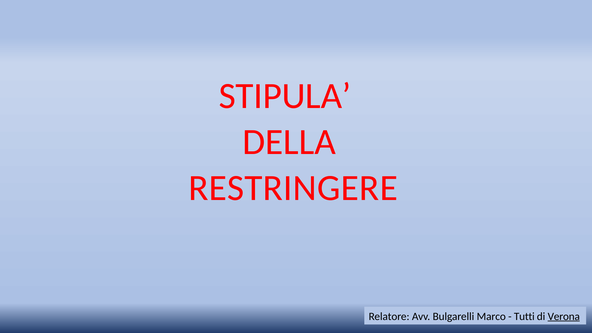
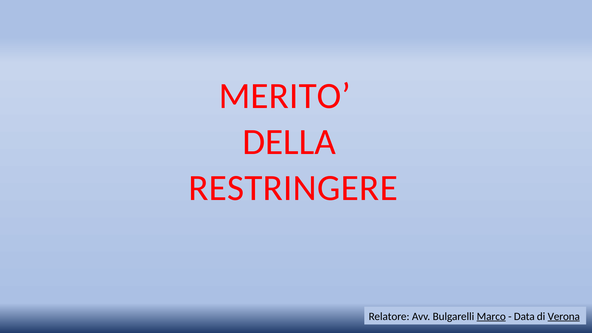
STIPULA: STIPULA -> MERITO (285, 96)
Marco underline: none -> present (491, 316)
Tutti: Tutti -> Data (524, 316)
